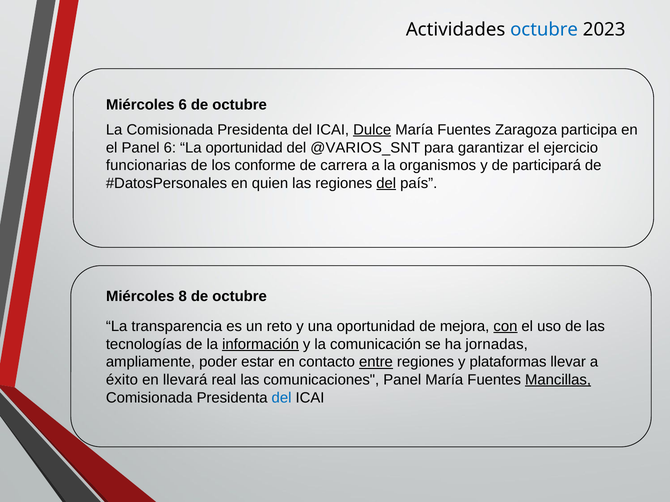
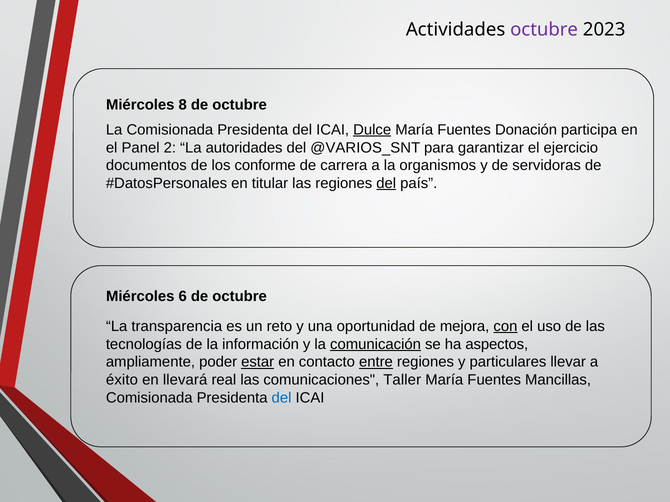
octubre colour: blue -> purple (544, 30)
Miércoles 6: 6 -> 8 (183, 105)
Zaragoza: Zaragoza -> Donación (526, 130)
Panel 6: 6 -> 2 (170, 148)
La oportunidad: oportunidad -> autoridades (244, 148)
funcionarias: funcionarias -> documentos (146, 166)
participará: participará -> servidoras (547, 166)
quien: quien -> titular (270, 183)
8: 8 -> 6 (183, 297)
información underline: present -> none (261, 344)
comunicación underline: none -> present (376, 344)
jornadas: jornadas -> aspectos (497, 344)
estar underline: none -> present (258, 362)
plataformas: plataformas -> particulares (508, 362)
comunicaciones Panel: Panel -> Taller (402, 380)
Mancillas underline: present -> none (558, 380)
